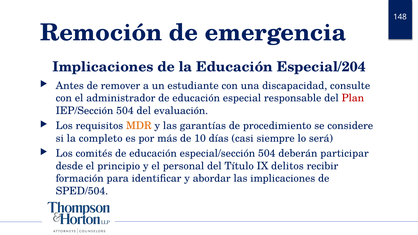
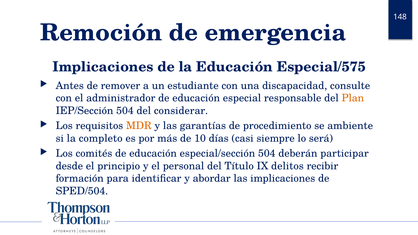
Especial/204: Especial/204 -> Especial/575 (321, 67)
Plan colour: red -> orange (353, 98)
evaluación: evaluación -> considerar (181, 111)
considere: considere -> ambiente (350, 126)
